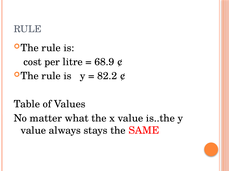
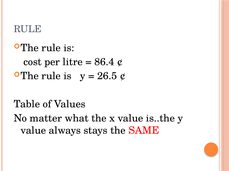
68.9: 68.9 -> 86.4 (104, 62)
82.2: 82.2 -> 26.5 (107, 76)
